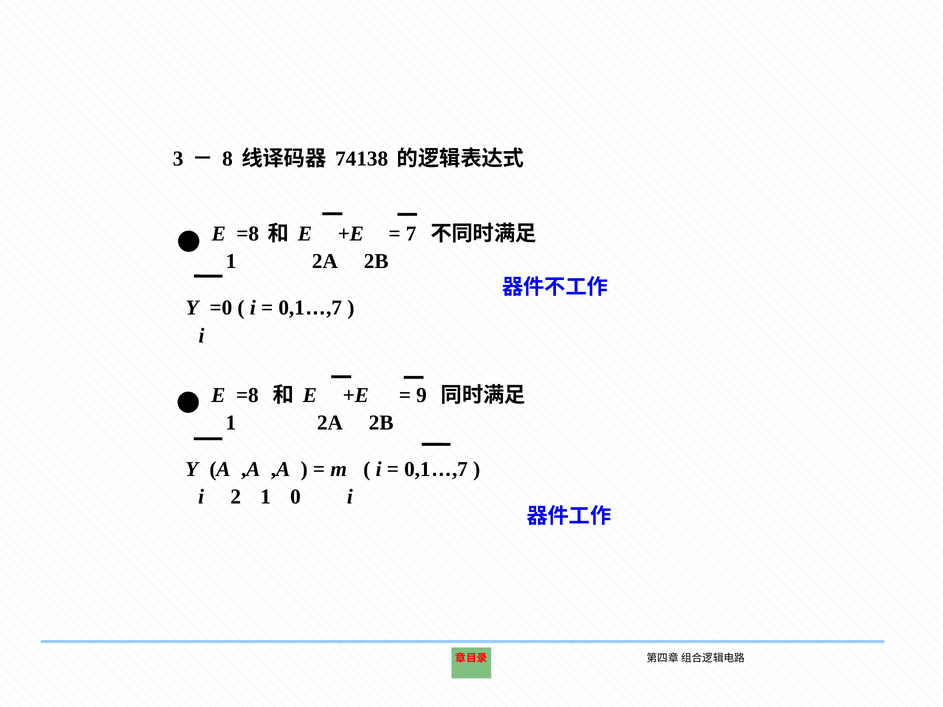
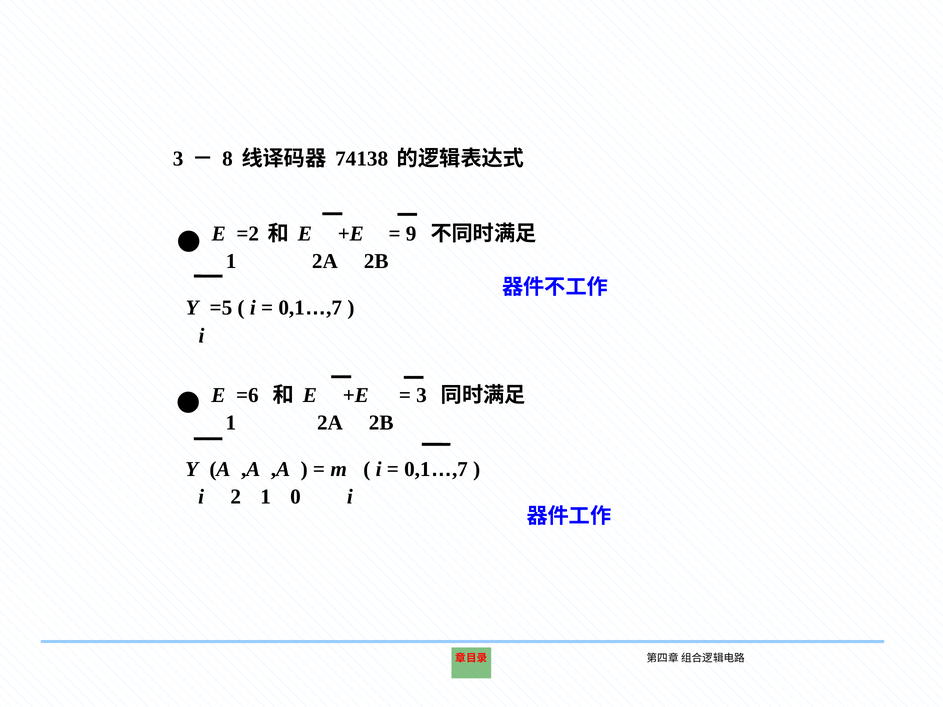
=8: =8 -> =2 (248, 234)
7: 7 -> 9 (411, 234)
=0: =0 -> =5 (221, 308)
=8: =8 -> =6 (247, 395)
9: 9 -> 3 (421, 395)
